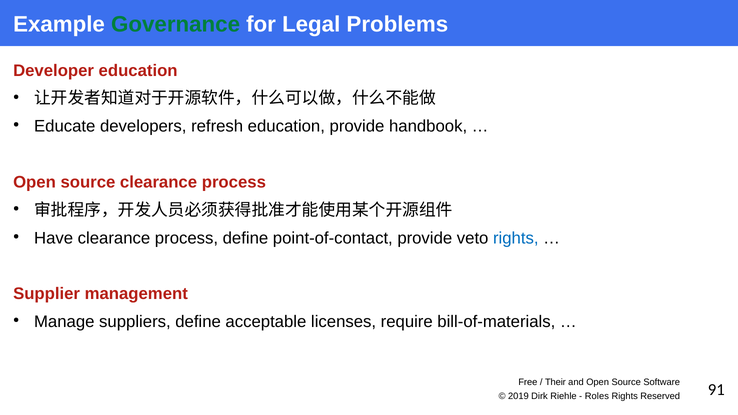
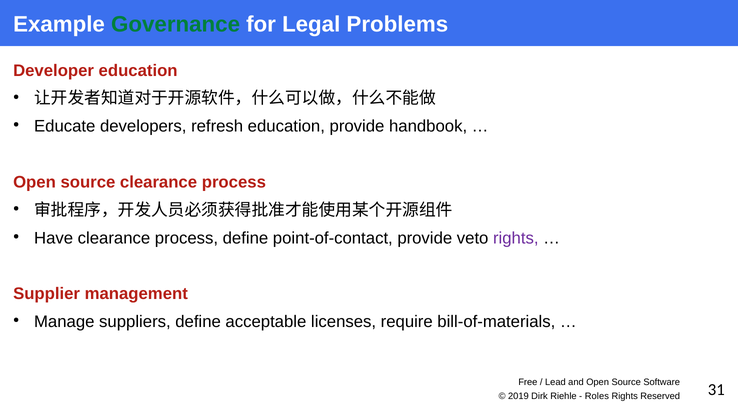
rights colour: blue -> purple (516, 238)
Their: Their -> Lead (555, 382)
91: 91 -> 31 (716, 390)
